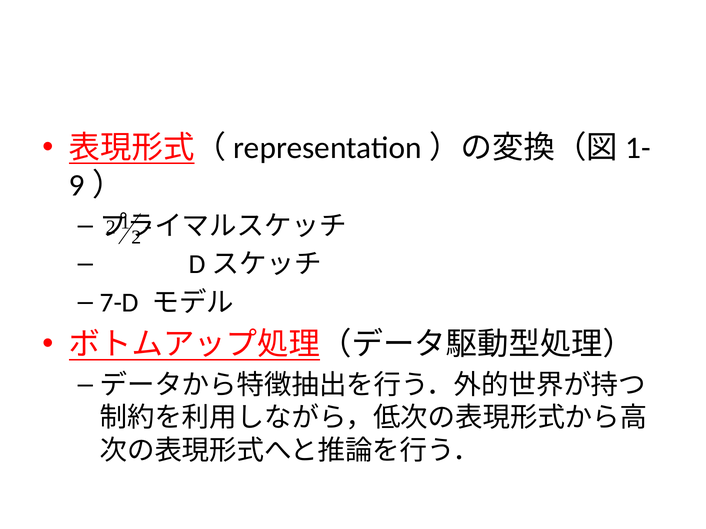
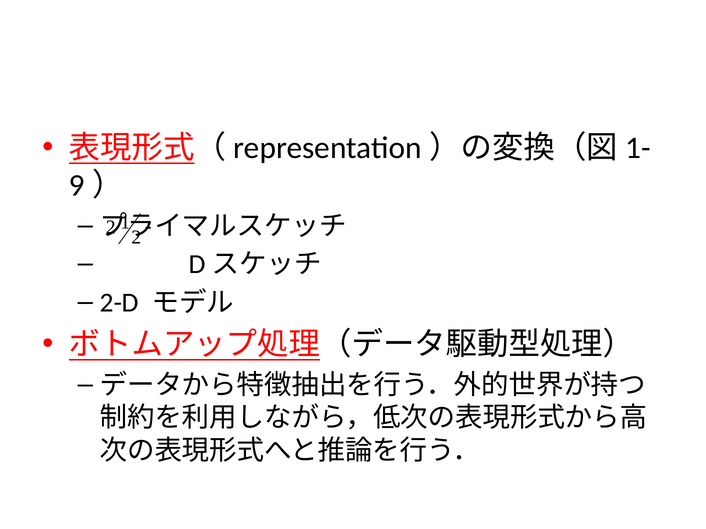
7-D: 7-D -> 2-D (119, 303)
